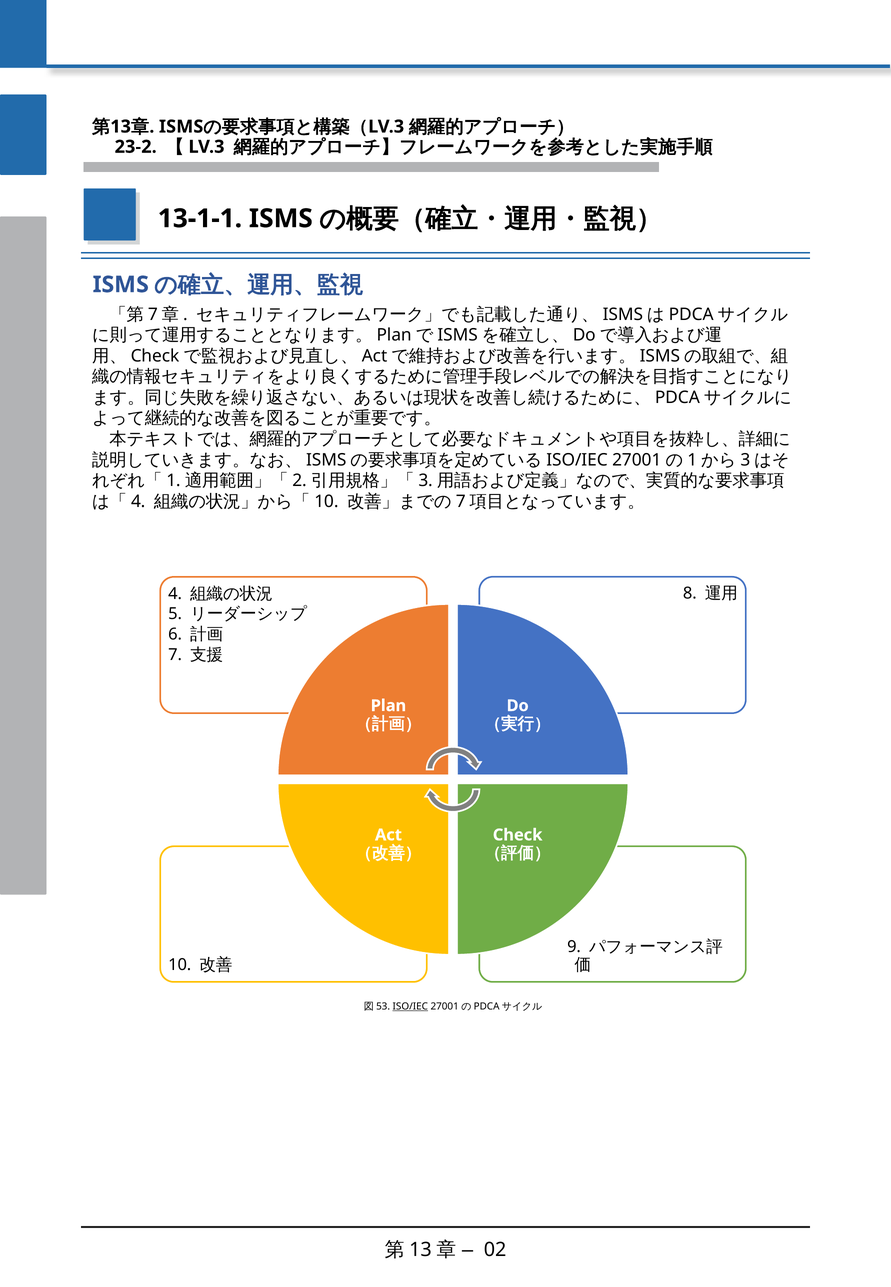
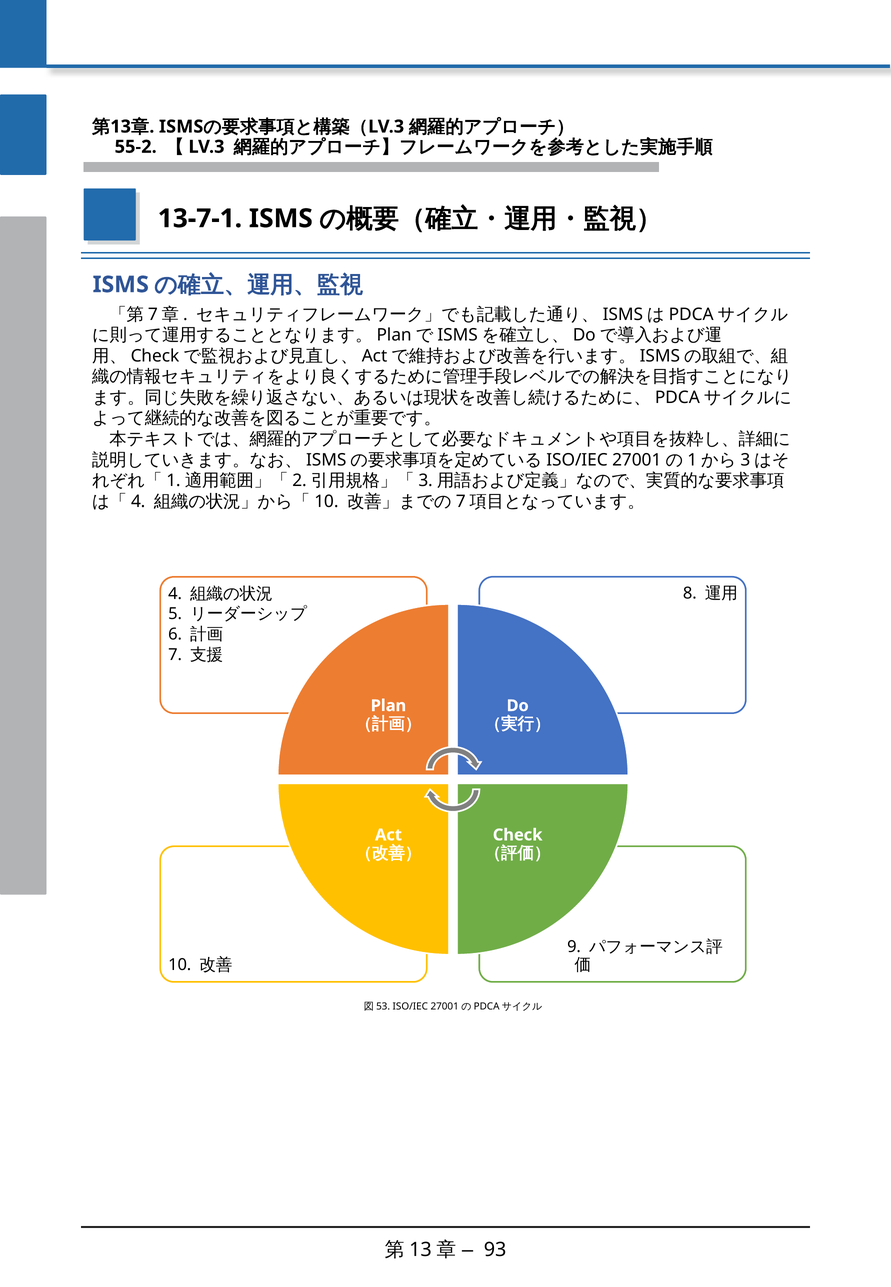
23-2: 23-2 -> 55-2 (136, 147)
13-1-1: 13-1-1 -> 13-7-1 (200, 219)
ISO/IEC underline: present -> none (410, 1007)
02: 02 -> 93 (495, 1250)
